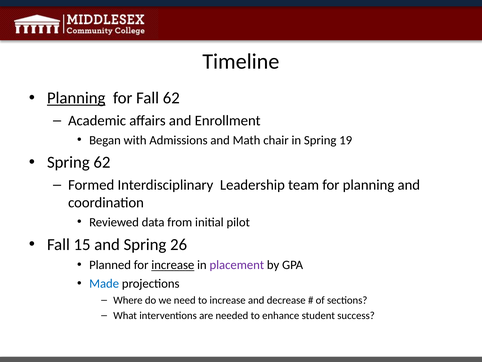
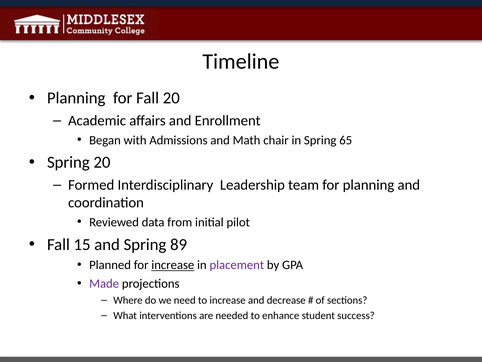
Planning underline: present -> none (76, 98)
Fall 62: 62 -> 20 (171, 98)
19: 19 -> 65 (346, 140)
Spring 62: 62 -> 20 (102, 162)
26: 26 -> 89 (179, 244)
Made colour: blue -> purple (104, 283)
